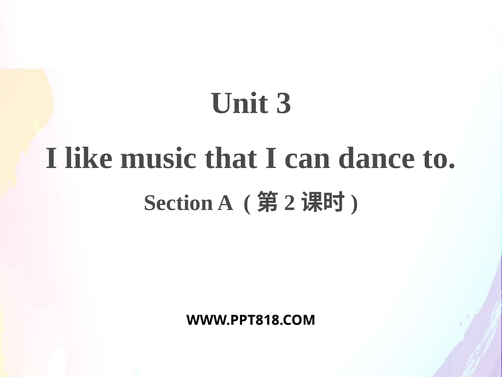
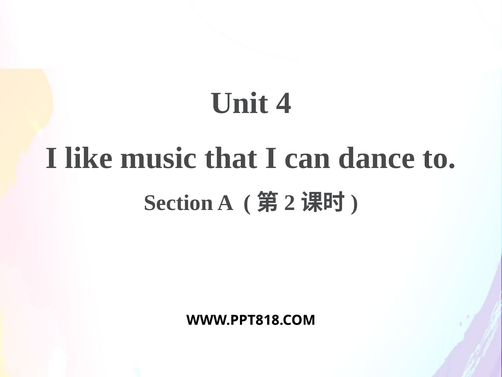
3: 3 -> 4 (284, 103)
